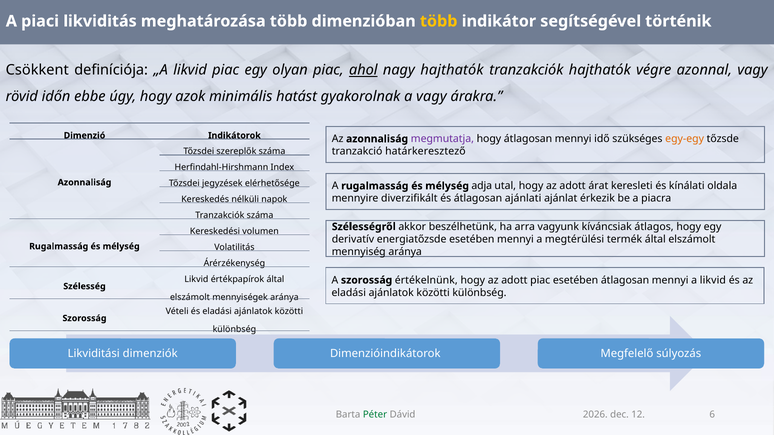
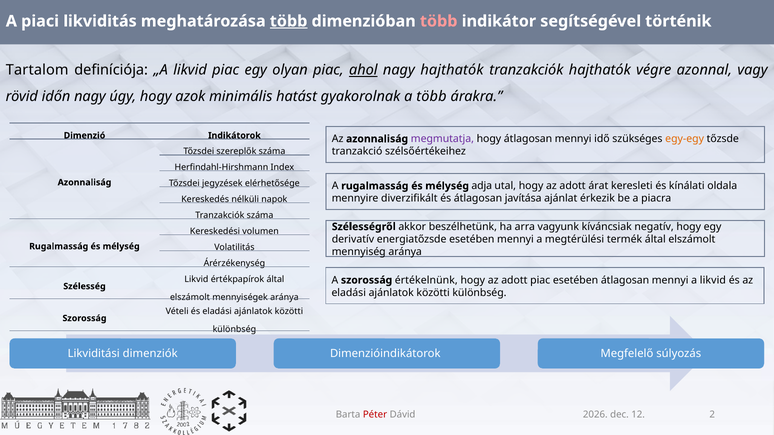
több underline: none -> present (289, 21)
több colour: yellow -> pink (439, 21)
Csökkent: Csökkent -> Tartalom (37, 70)
időn ebbe: ebbe -> nagy (90, 96)
a vagy: vagy -> több (431, 96)
határkeresztező: határkeresztező -> szélsőértékeihez (425, 152)
ajánlati: ajánlati -> javítása (523, 199)
átlagos: átlagos -> negatív (654, 227)
Péter colour: green -> red (375, 415)
6: 6 -> 2 (712, 415)
